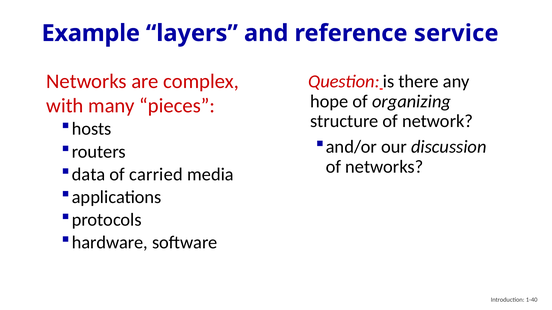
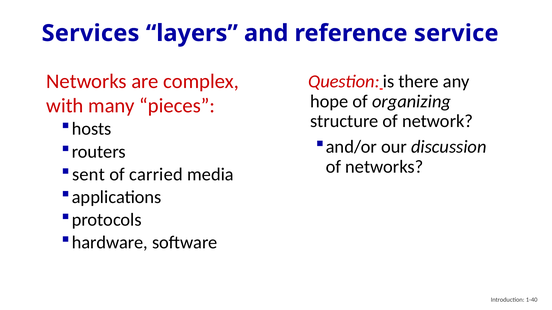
Example: Example -> Services (91, 33)
data: data -> sent (88, 175)
